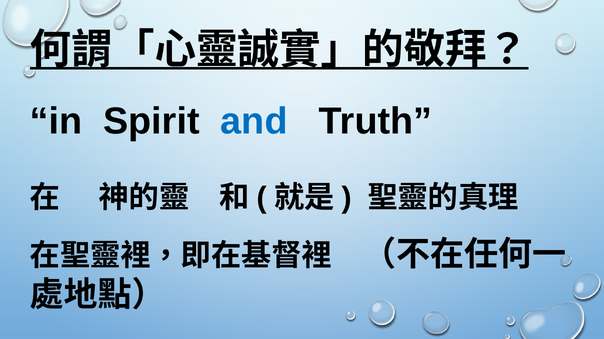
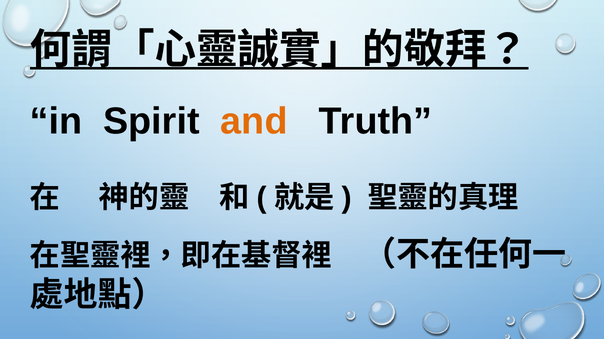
and colour: blue -> orange (254, 122)
